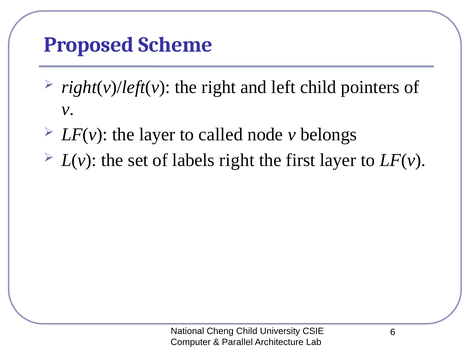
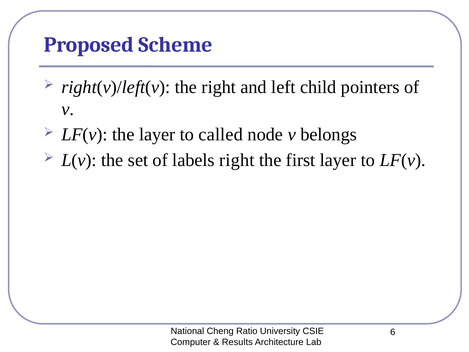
Cheng Child: Child -> Ratio (247, 331)
Parallel: Parallel -> Results (237, 342)
